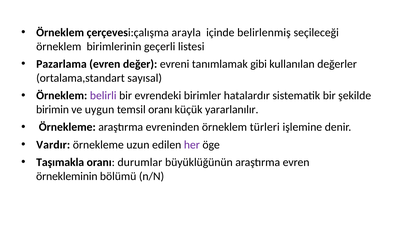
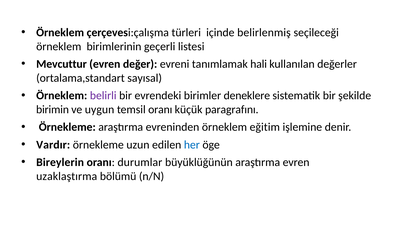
arayla: arayla -> türleri (186, 32)
Pazarlama: Pazarlama -> Mevcuttur (61, 64)
gibi: gibi -> hali (259, 64)
hatalardır: hatalardır -> deneklere (247, 95)
yararlanılır: yararlanılır -> paragrafını (232, 109)
türleri: türleri -> eğitim (265, 127)
her colour: purple -> blue (192, 144)
Taşımakla: Taşımakla -> Bireylerin (60, 162)
örnekleminin: örnekleminin -> uzaklaştırma (67, 176)
